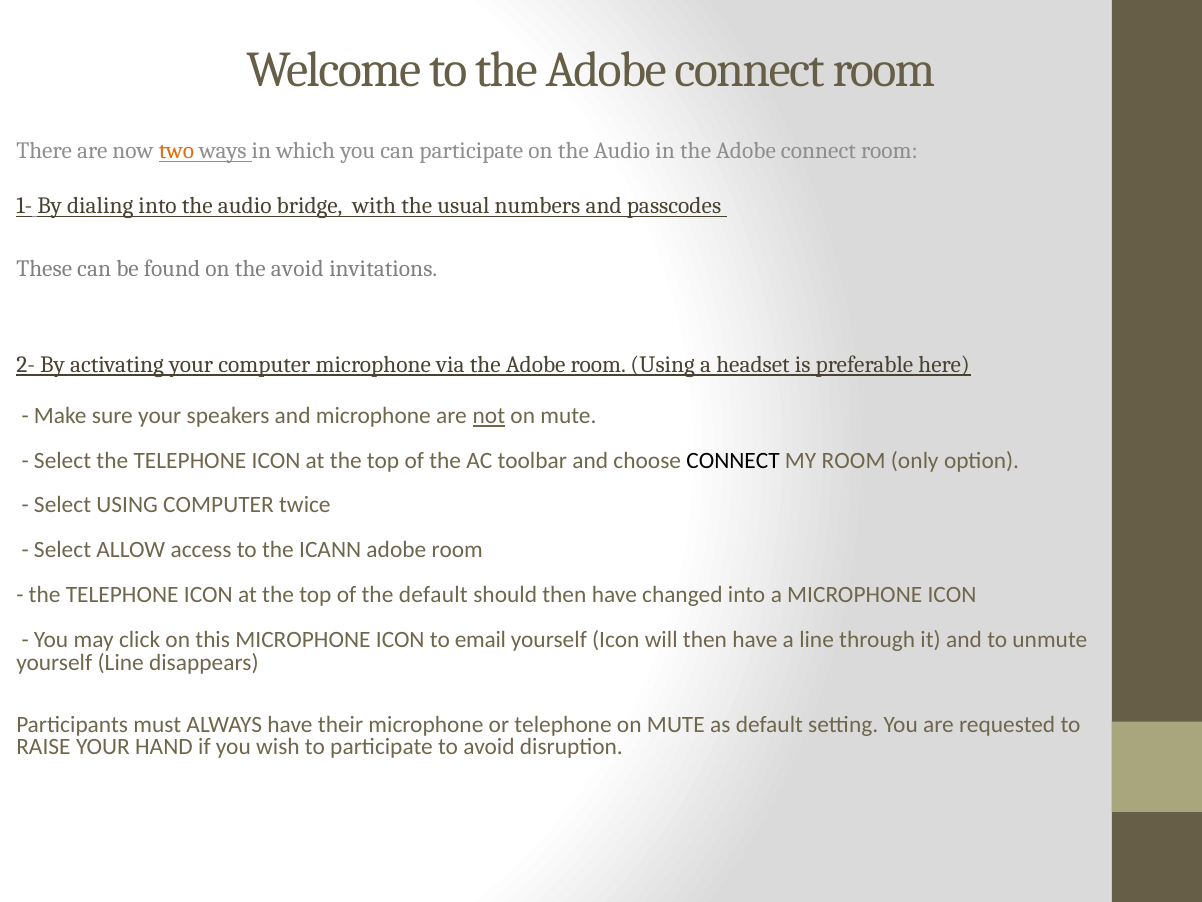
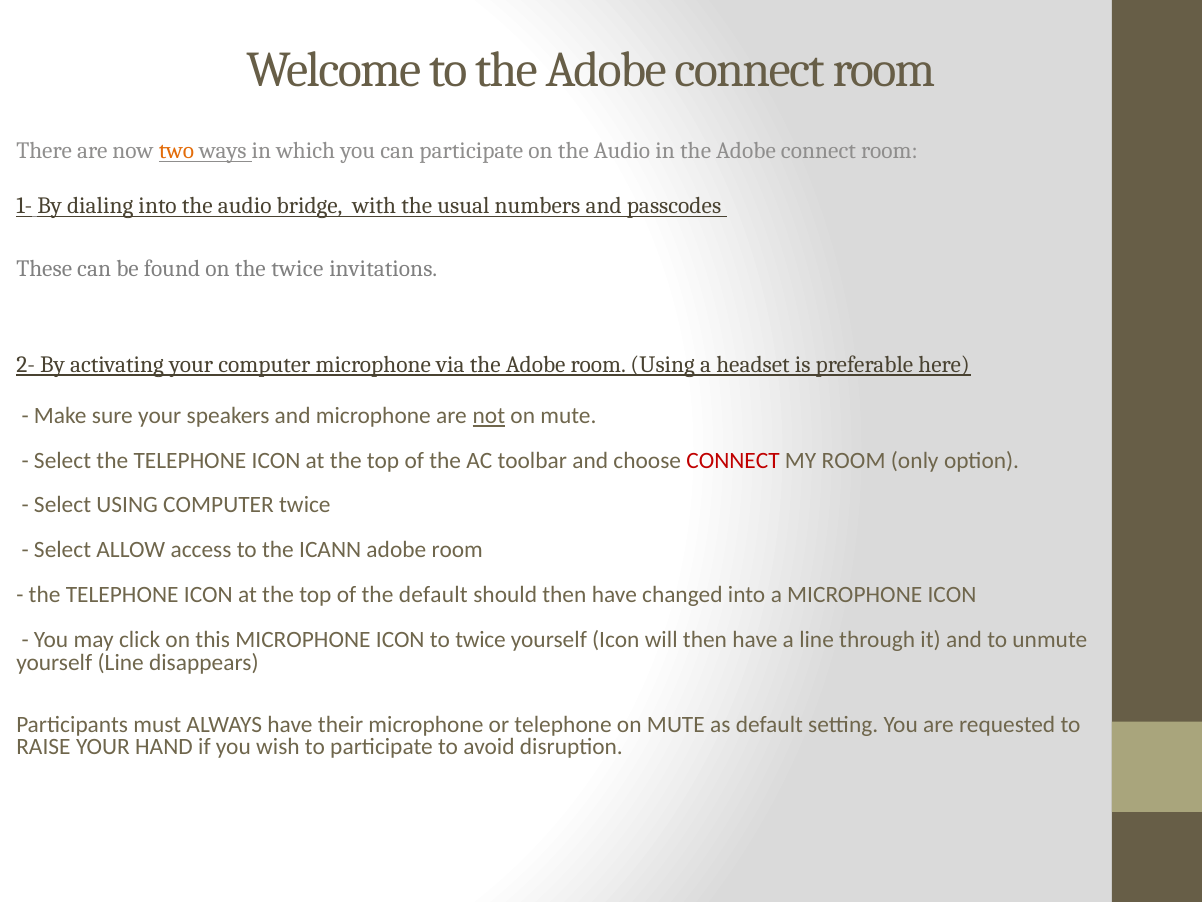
the avoid: avoid -> twice (297, 268)
CONNECT colour: black -> red (733, 460)
to email: email -> twice (480, 640)
